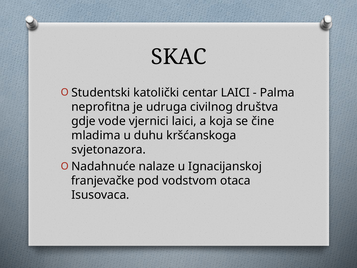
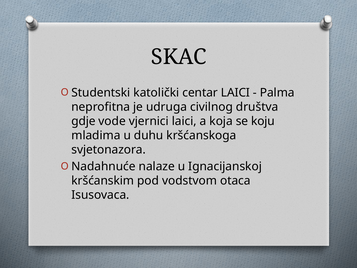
čine: čine -> koju (263, 121)
franjevačke: franjevačke -> kršćanskim (103, 181)
